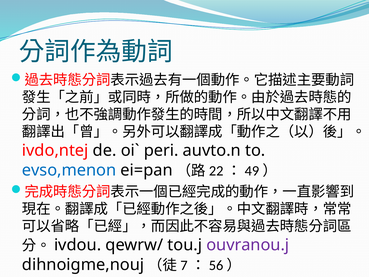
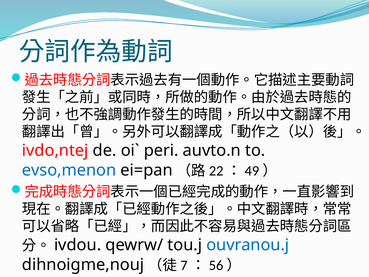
ouvranou.j colour: purple -> blue (248, 245)
